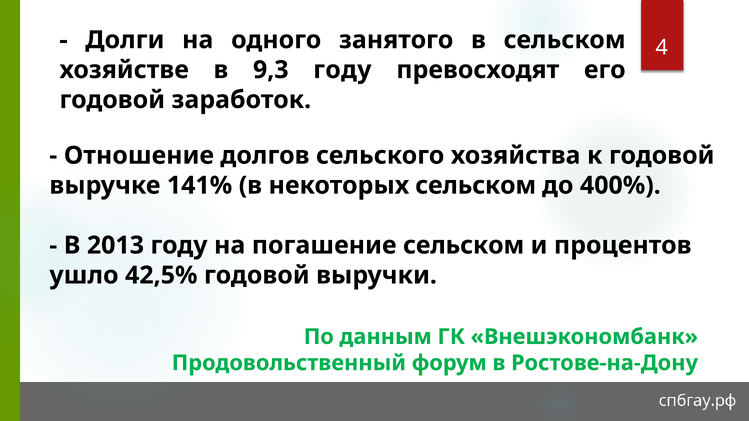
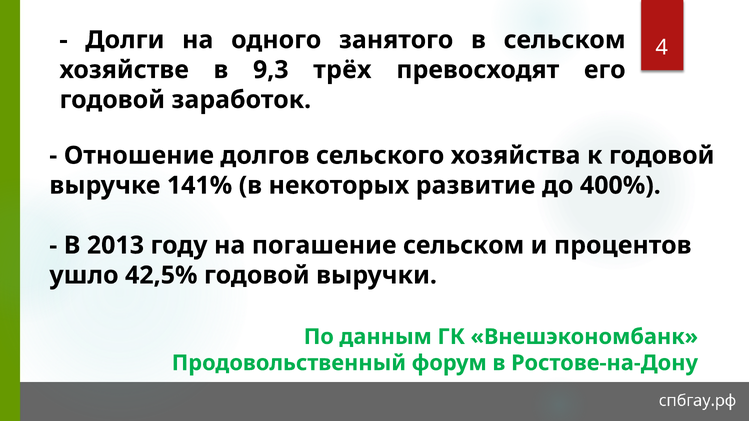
9,3 году: году -> трёх (342, 70)
некоторых сельском: сельском -> развитие (476, 186)
